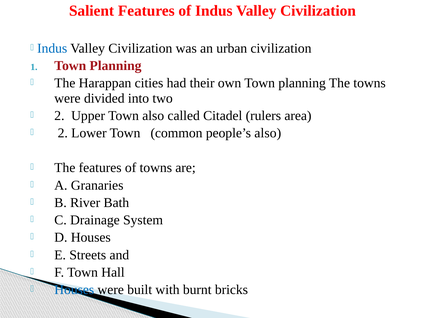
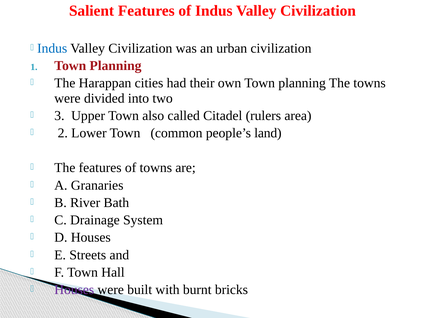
2: 2 -> 3 (59, 116)
people’s also: also -> land (268, 133)
Houses colour: blue -> purple (74, 290)
